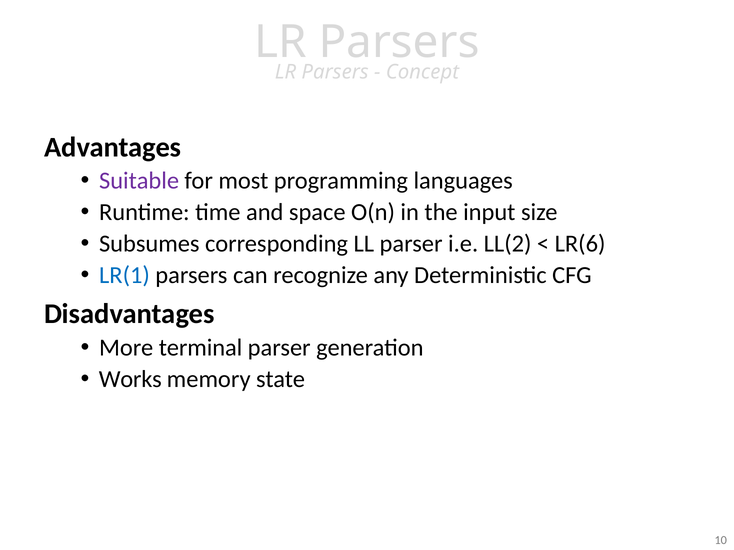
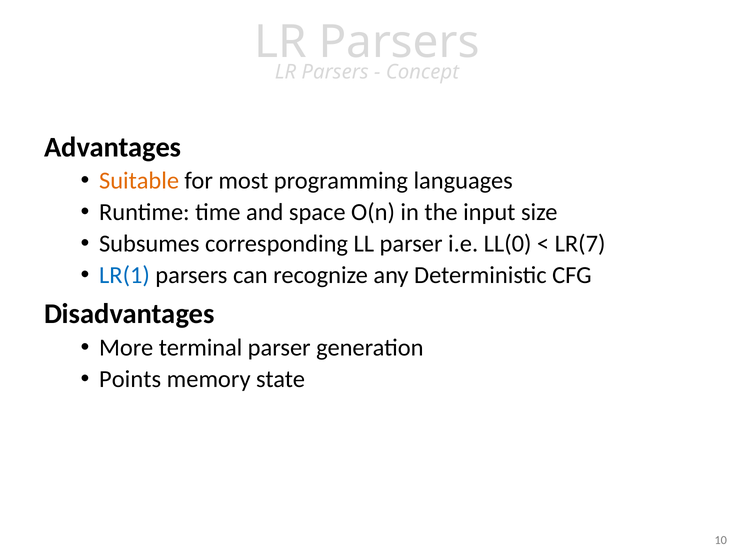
Suitable colour: purple -> orange (139, 181)
LL(2: LL(2 -> LL(0 (508, 244)
LR(6: LR(6 -> LR(7 (580, 244)
Works: Works -> Points (130, 380)
